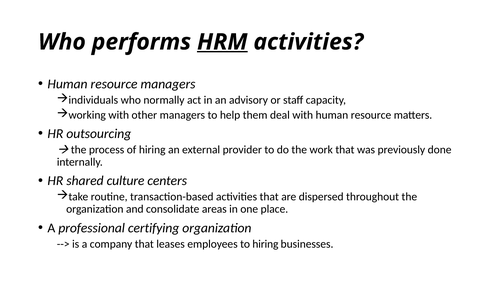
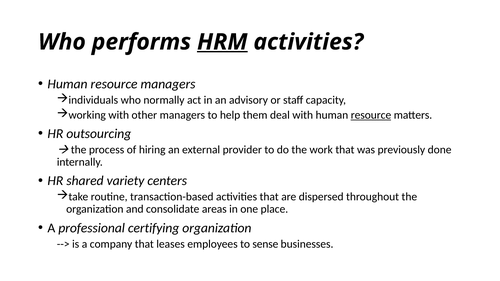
resource underline: none -> present (371, 115)
culture: culture -> variety (126, 181)
to hiring: hiring -> sense (265, 244)
